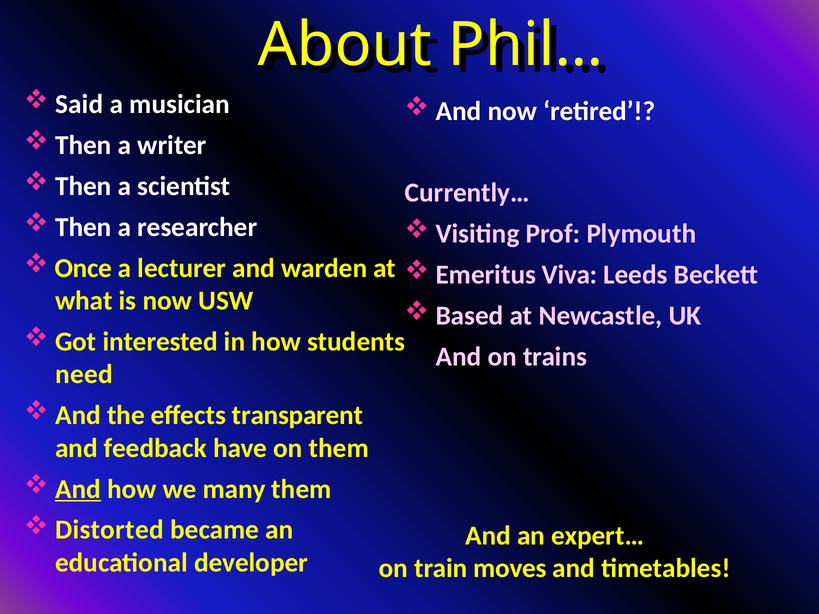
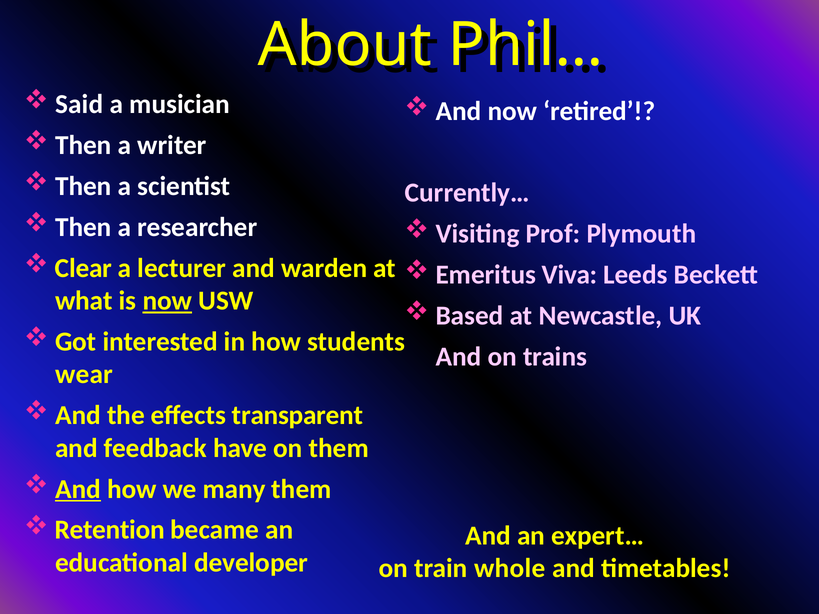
Once: Once -> Clear (83, 268)
now underline: none -> present (167, 301)
need: need -> wear (84, 375)
Distorted: Distorted -> Retention (110, 530)
moves: moves -> whole (510, 569)
